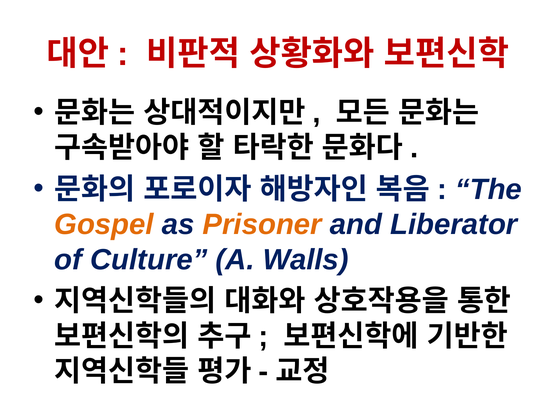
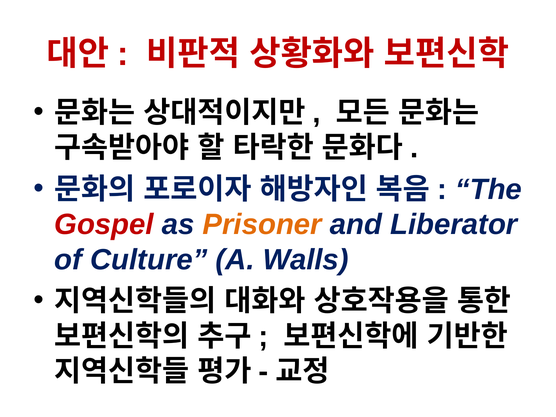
Gospel colour: orange -> red (104, 225)
